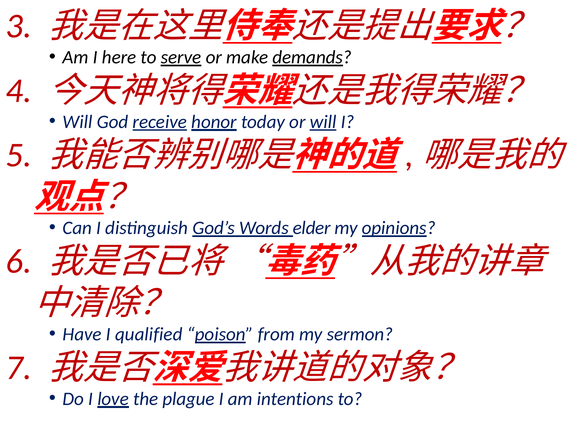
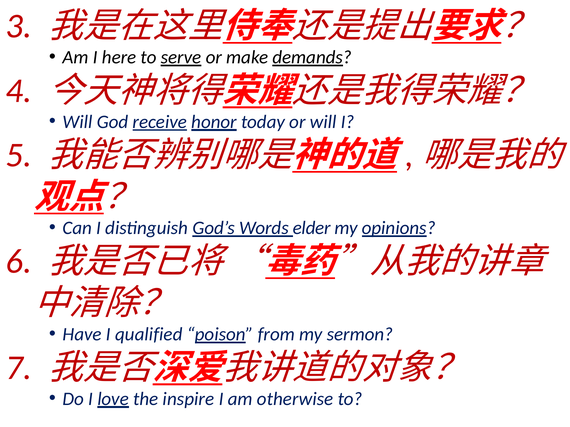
will underline: present -> none (323, 122)
plague: plague -> inspire (188, 399)
intentions: intentions -> otherwise (295, 399)
